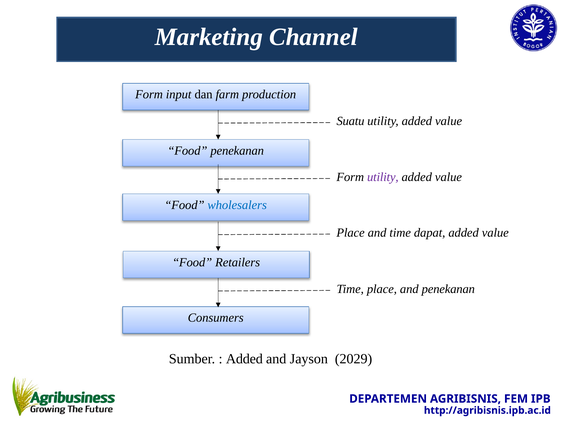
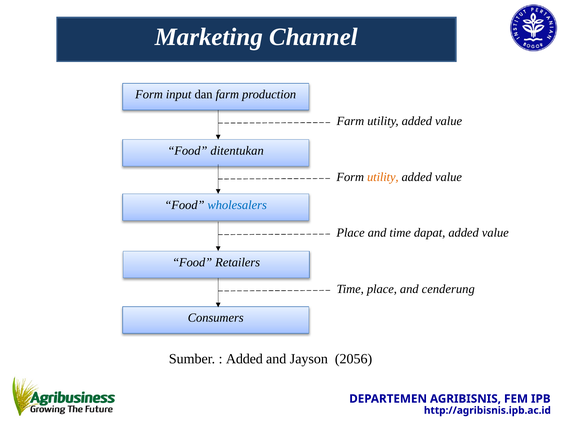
Suatu: Suatu -> Farm (350, 121)
Food penekanan: penekanan -> ditentukan (237, 151)
utility colour: purple -> orange (383, 177)
and penekanan: penekanan -> cenderung (448, 289)
2029: 2029 -> 2056 (354, 359)
